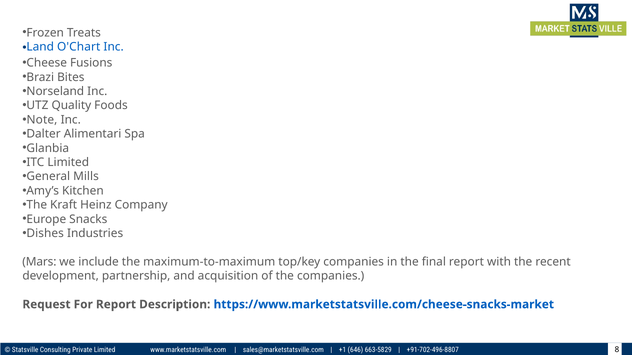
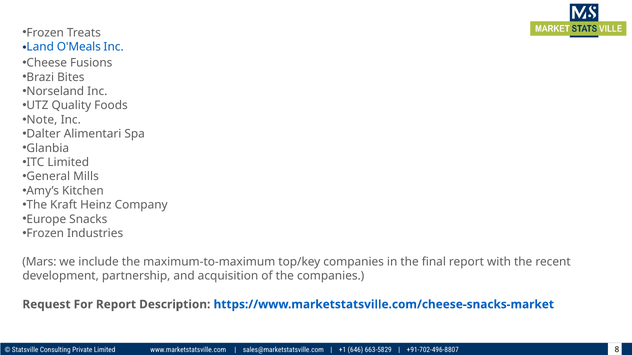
O'Chart: O'Chart -> O'Meals (79, 47)
Dishes: Dishes -> Frozen (45, 234)
